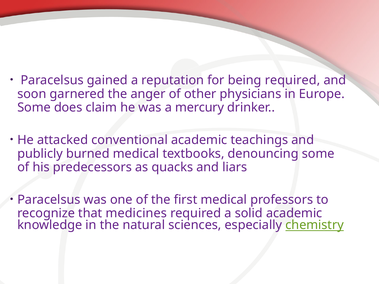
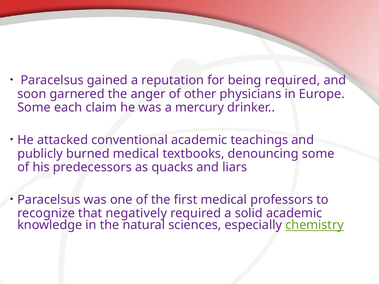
does: does -> each (68, 108)
medicines: medicines -> negatively (136, 214)
